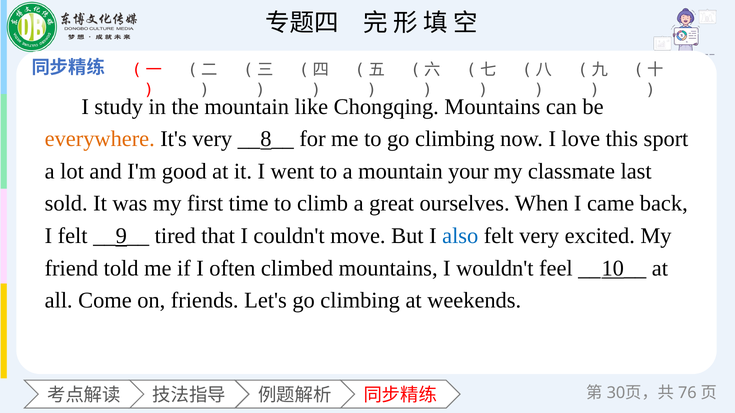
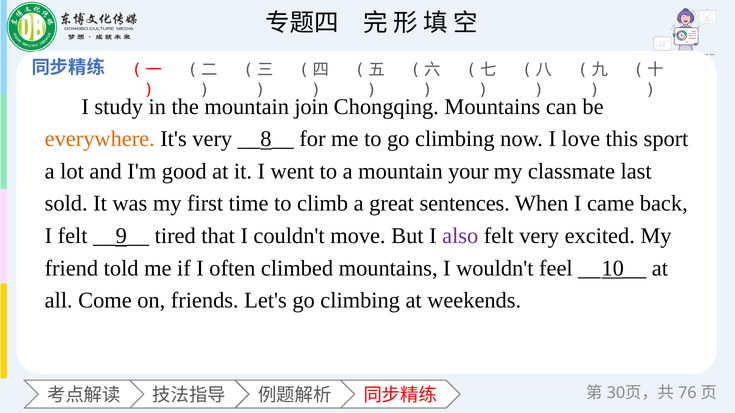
like: like -> join (311, 107)
ourselves: ourselves -> sentences (465, 204)
also colour: blue -> purple (460, 236)
